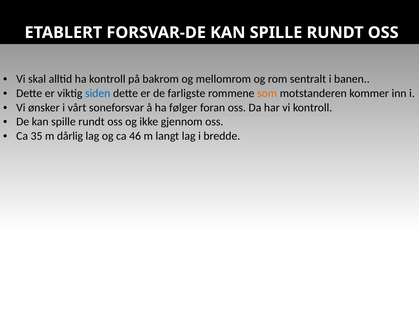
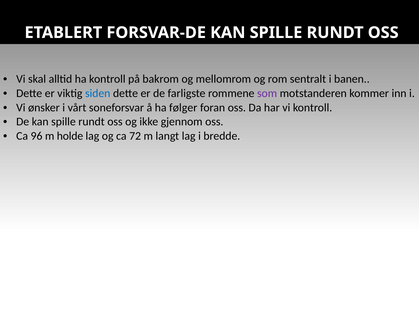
som colour: orange -> purple (267, 93)
35: 35 -> 96 (37, 136)
dårlig: dårlig -> holde (70, 136)
46: 46 -> 72 (135, 136)
